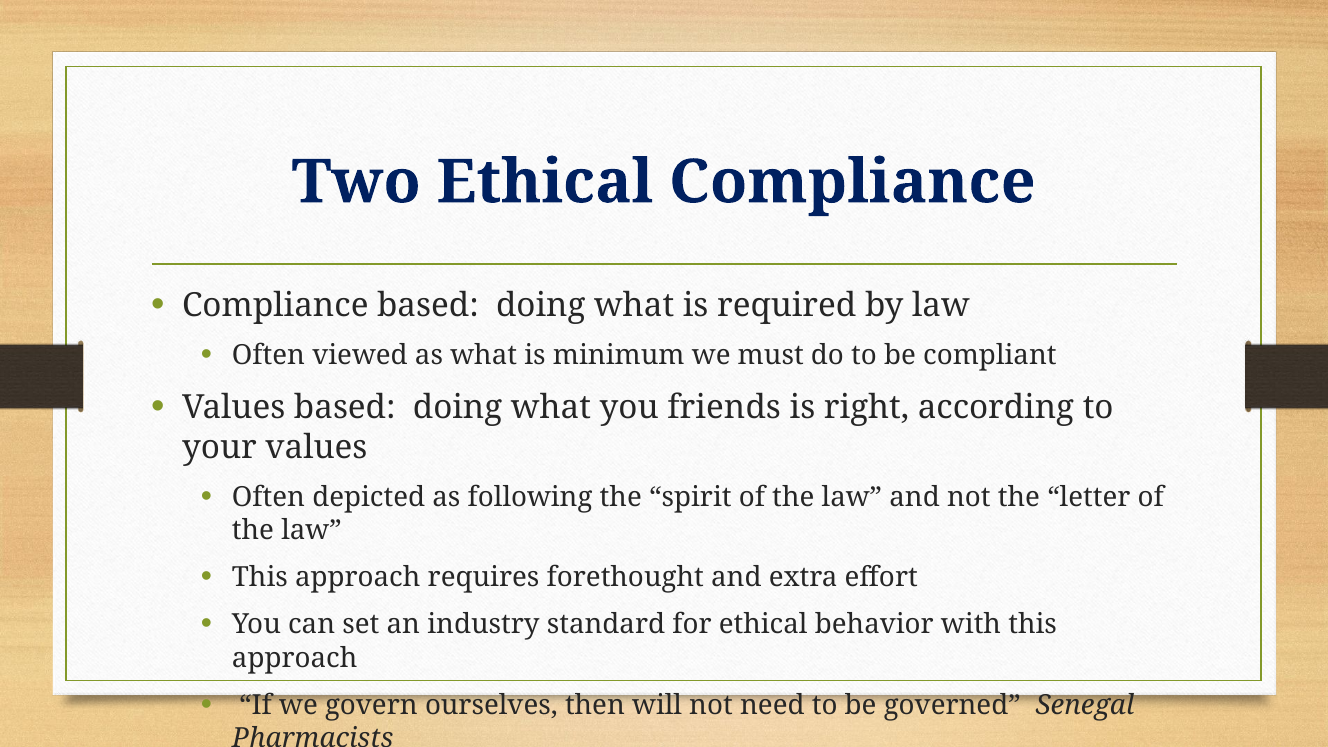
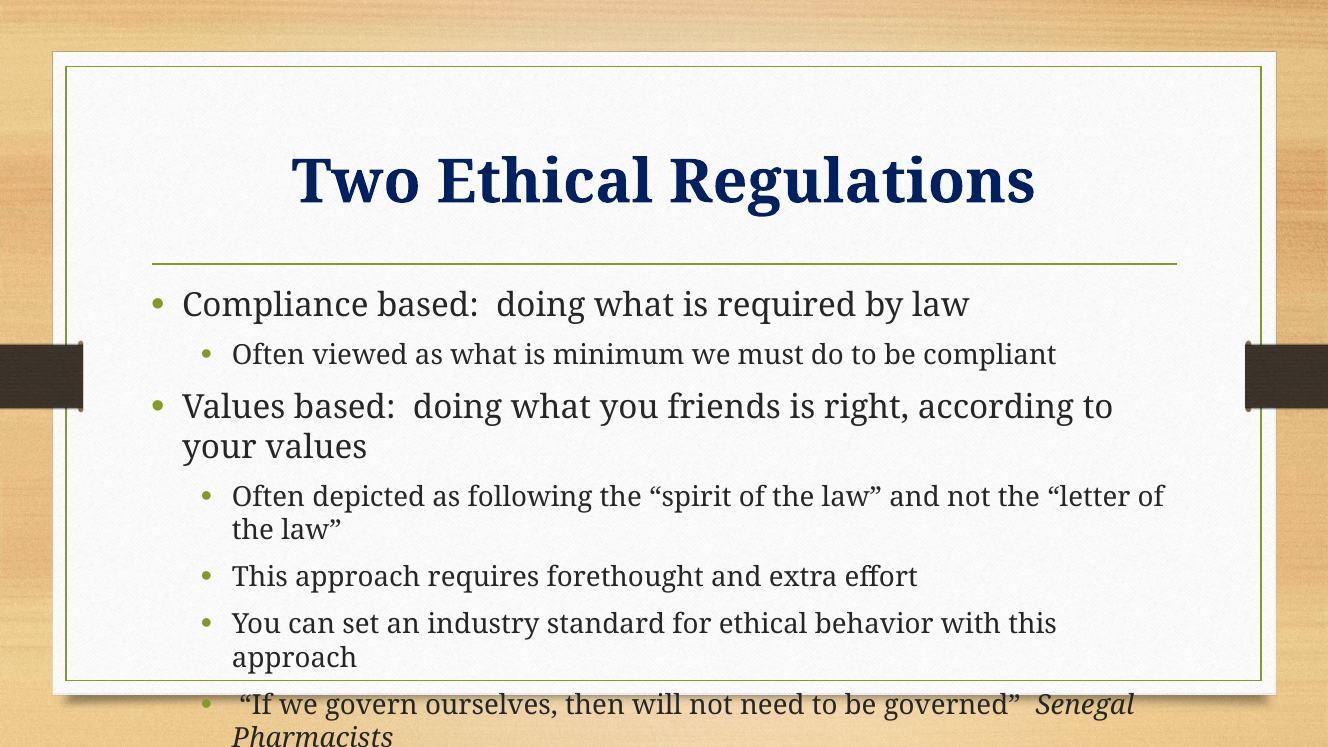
Ethical Compliance: Compliance -> Regulations (852, 182)
